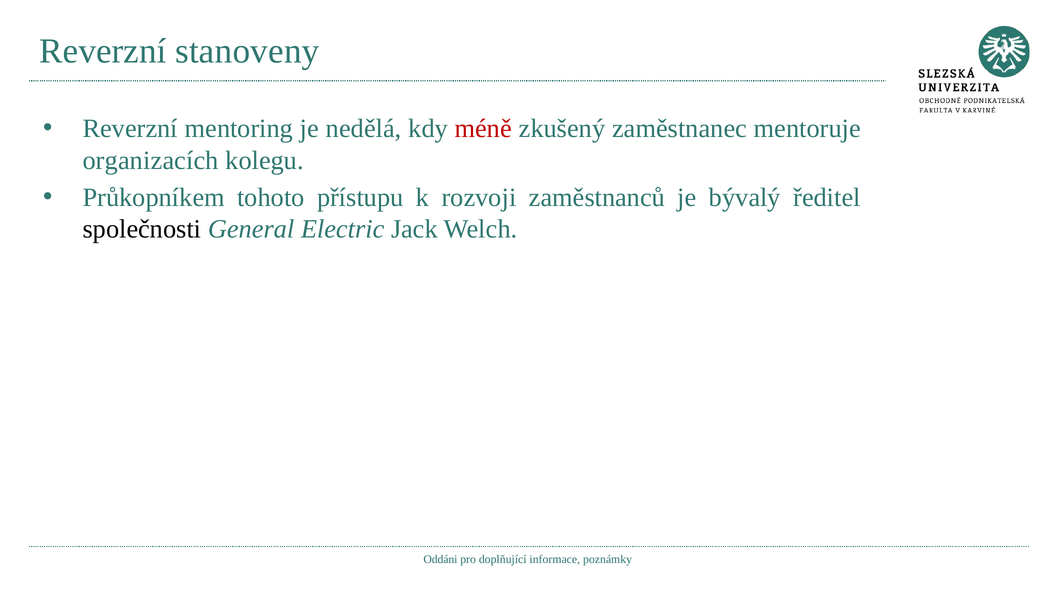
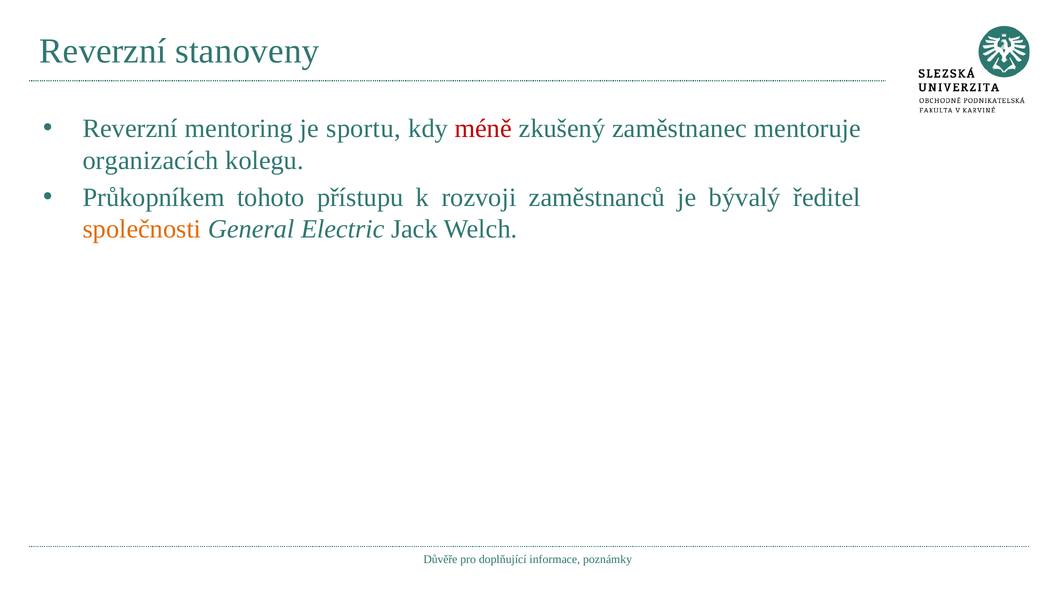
nedělá: nedělá -> sportu (364, 129)
společnosti colour: black -> orange (142, 229)
Oddáni: Oddáni -> Důvěře (440, 560)
